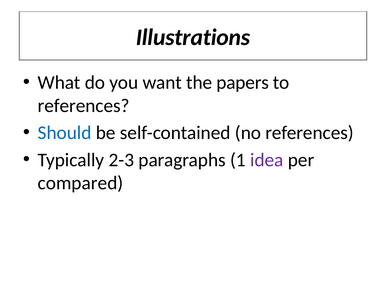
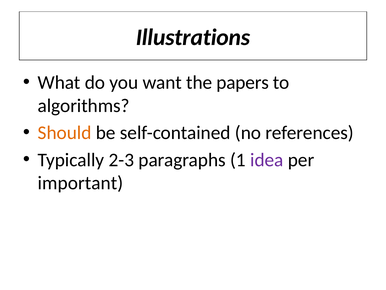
references: references -> algorithms (84, 106)
Should colour: blue -> orange (65, 133)
compared: compared -> important (80, 183)
